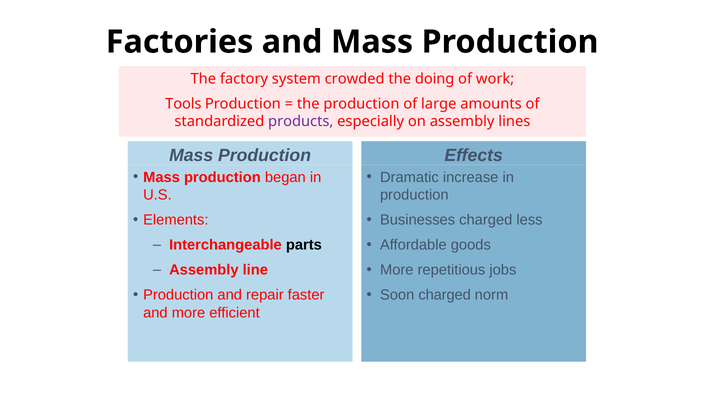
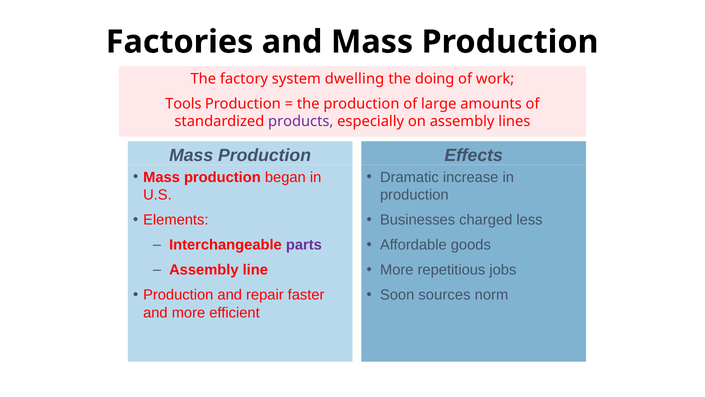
crowded: crowded -> dwelling (355, 79)
parts colour: black -> purple (304, 245)
Soon charged: charged -> sources (444, 295)
